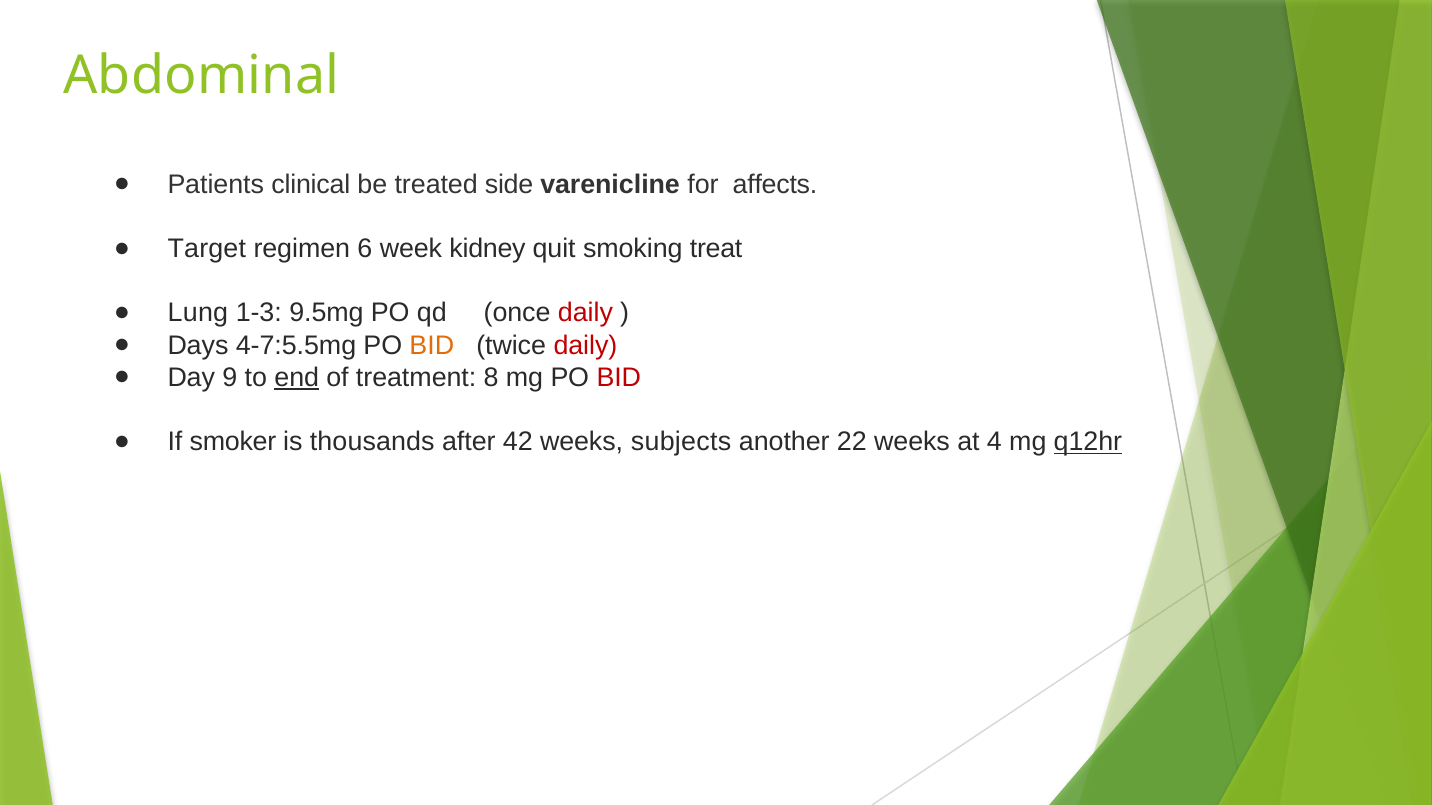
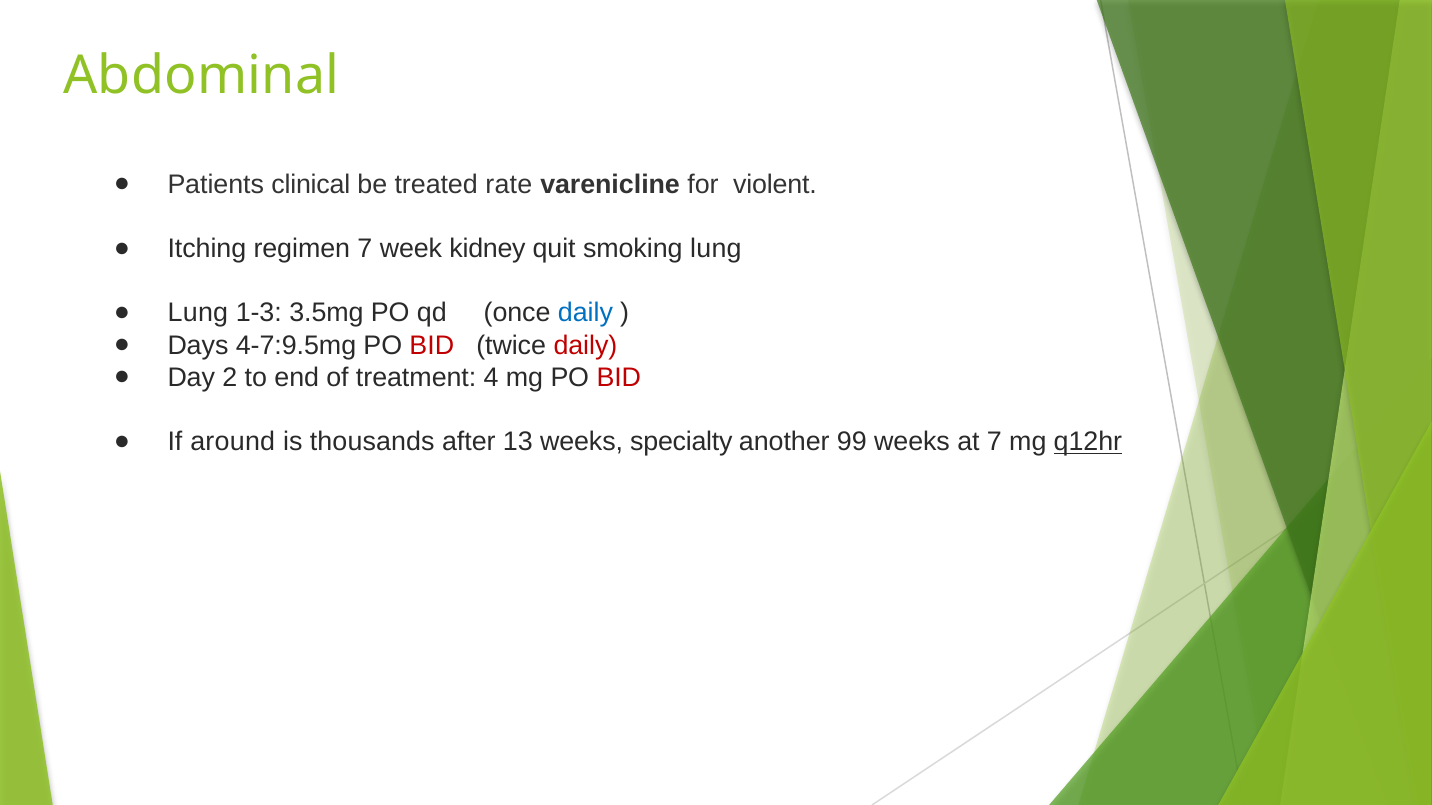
side: side -> rate (509, 185)
affects: affects -> violent (775, 185)
Target: Target -> Itching (207, 249)
regimen 6: 6 -> 7 (365, 249)
smoking treat: treat -> lung (716, 249)
9.5mg: 9.5mg -> 3.5mg (326, 313)
daily colour: red -> blue (585, 313)
4-7:5.5mg: 4-7:5.5mg -> 4-7:9.5mg (296, 346)
BID colour: orange -> red (432, 346)
9: 9 -> 2 (230, 378)
end underline: present -> none (297, 378)
8: 8 -> 4 (491, 378)
smoker: smoker -> around (233, 442)
42: 42 -> 13 (518, 442)
subjects: subjects -> specialty (681, 442)
22: 22 -> 99 (852, 442)
at 4: 4 -> 7 (994, 442)
